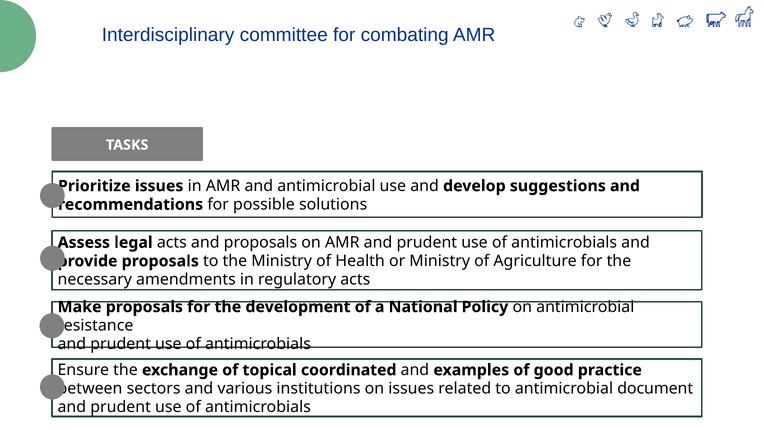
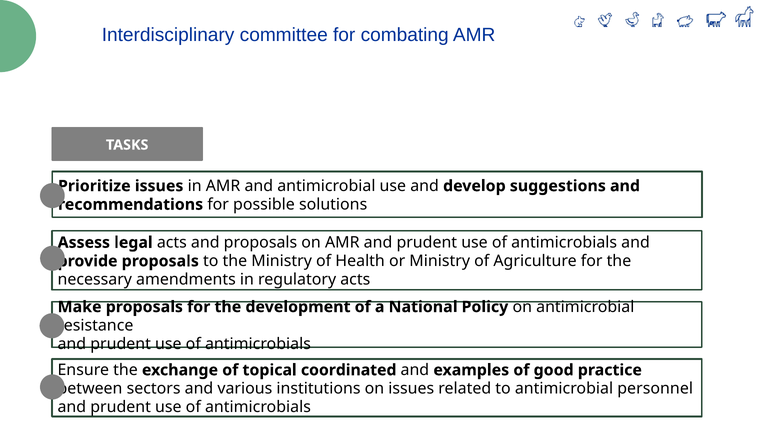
document: document -> personnel (655, 389)
